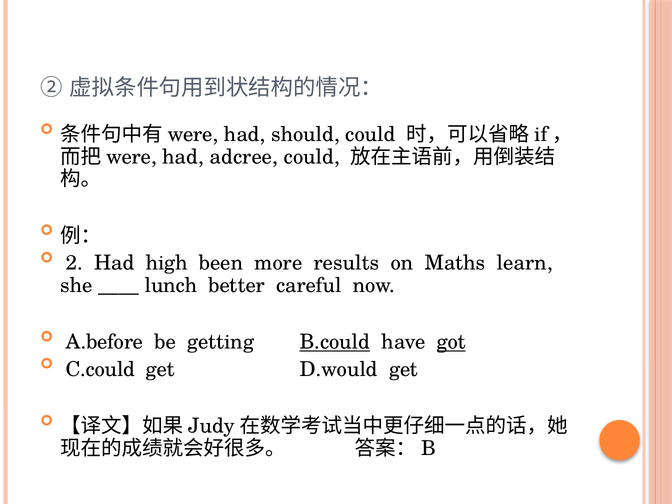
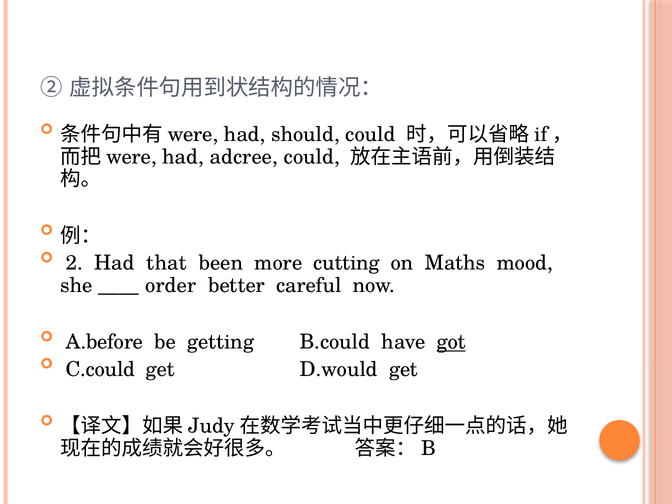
high: high -> that (167, 263)
results: results -> cutting (347, 263)
learn: learn -> mood (525, 263)
lunch: lunch -> order (171, 285)
B.could underline: present -> none (335, 342)
